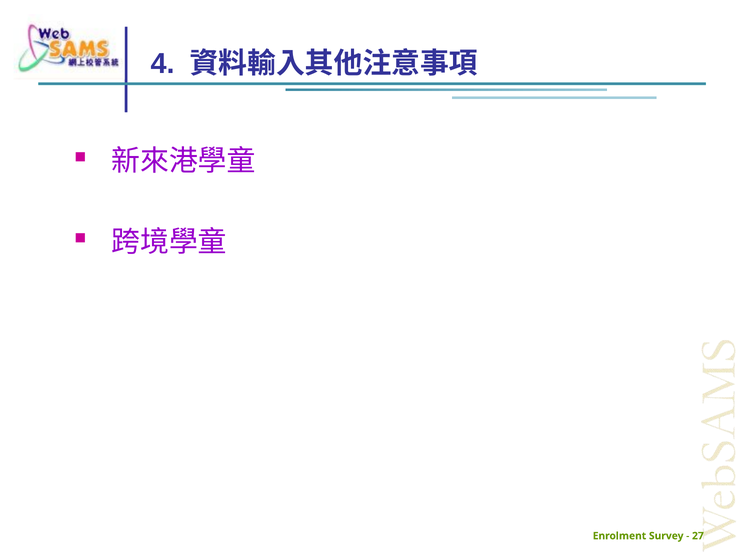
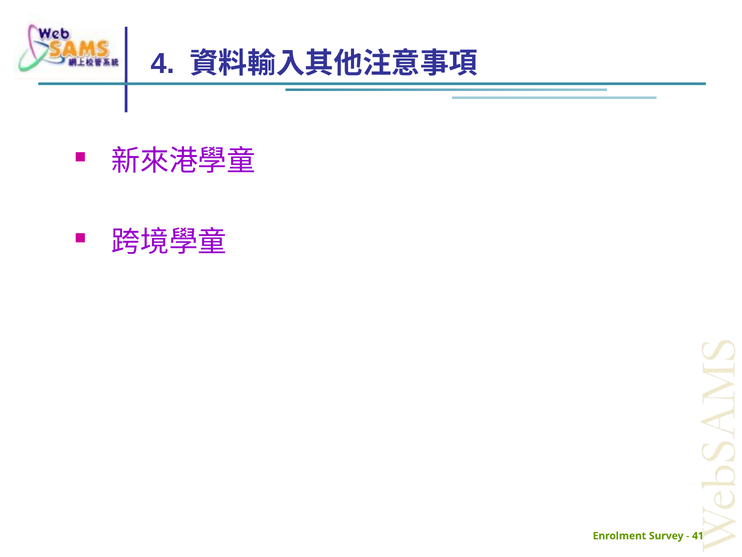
27: 27 -> 41 (698, 535)
